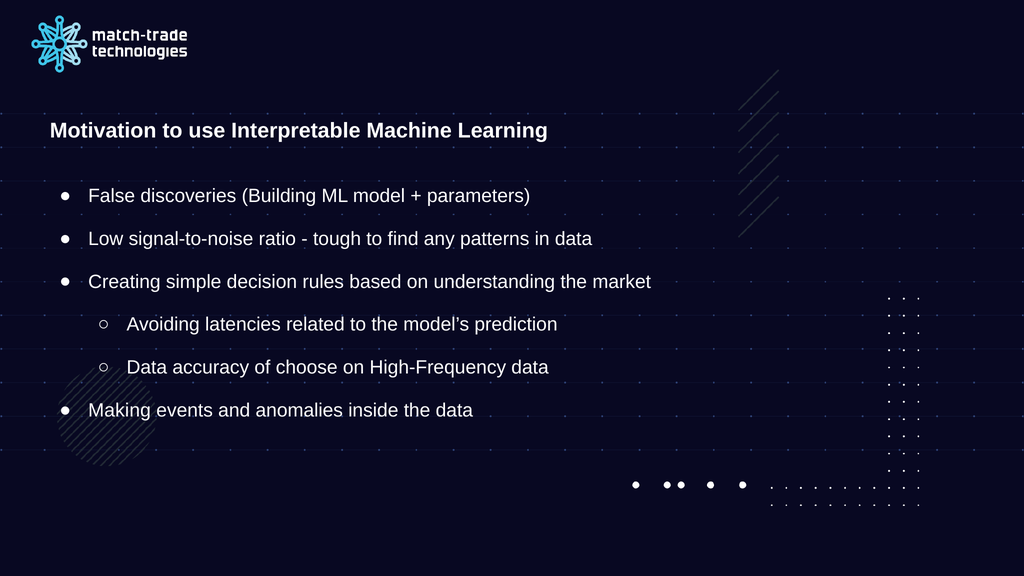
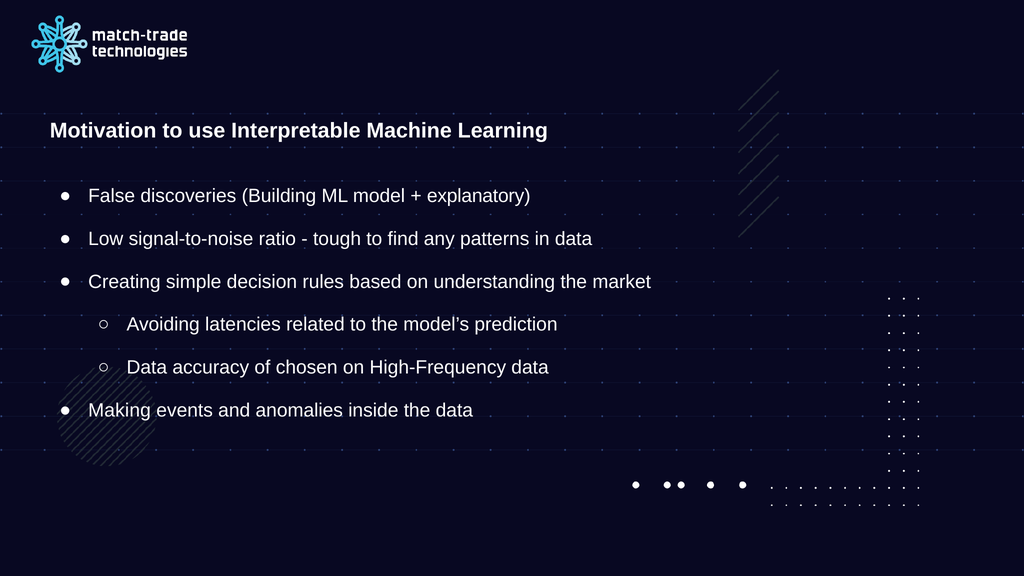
parameters: parameters -> explanatory (479, 196)
choose: choose -> chosen (307, 367)
